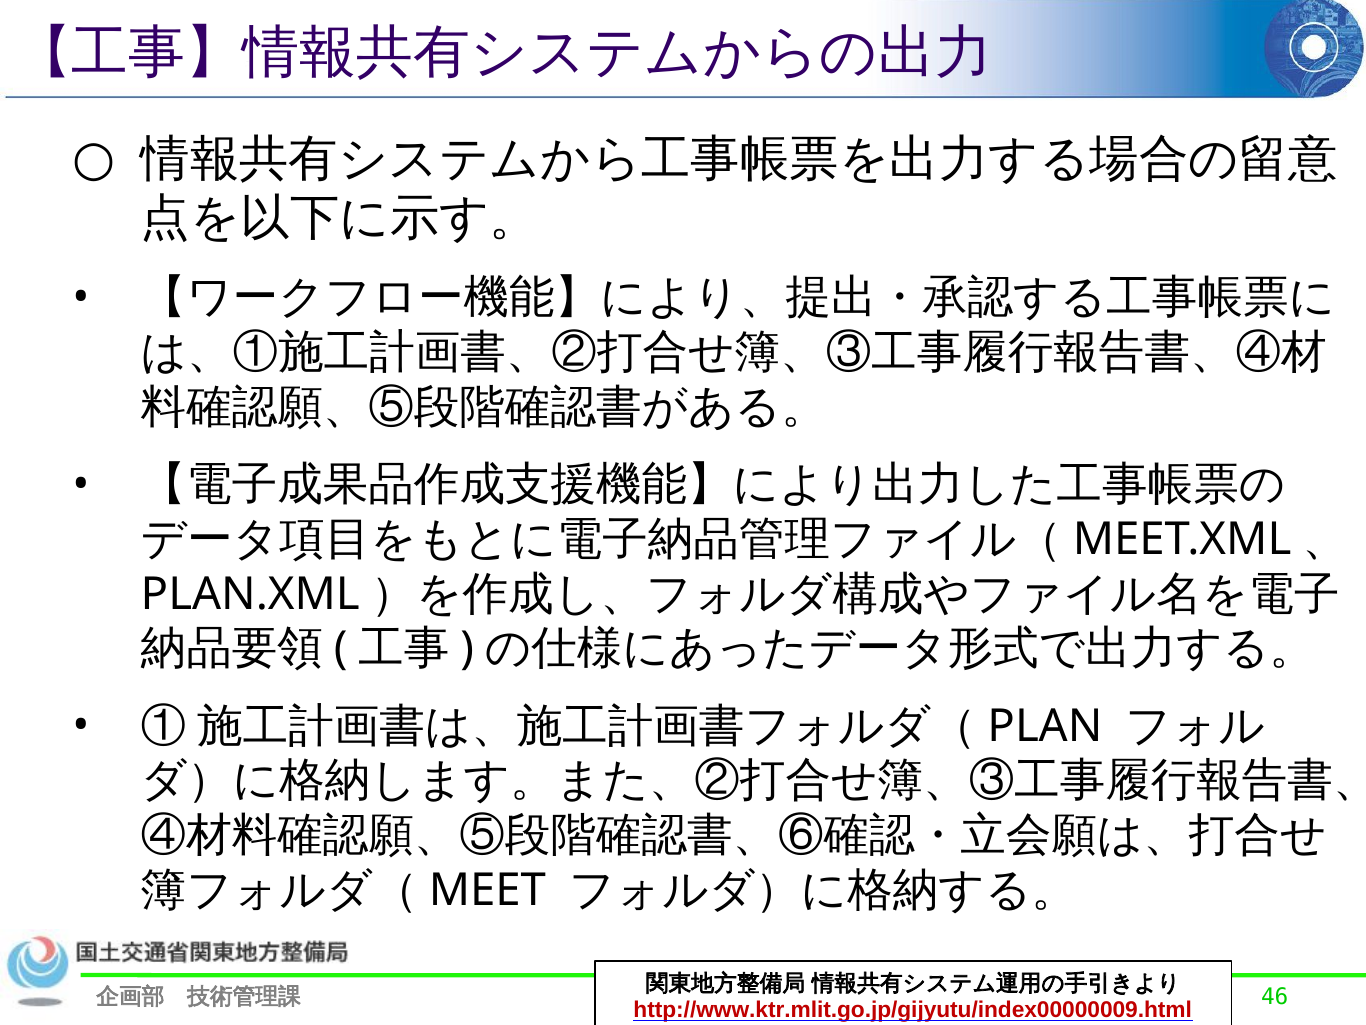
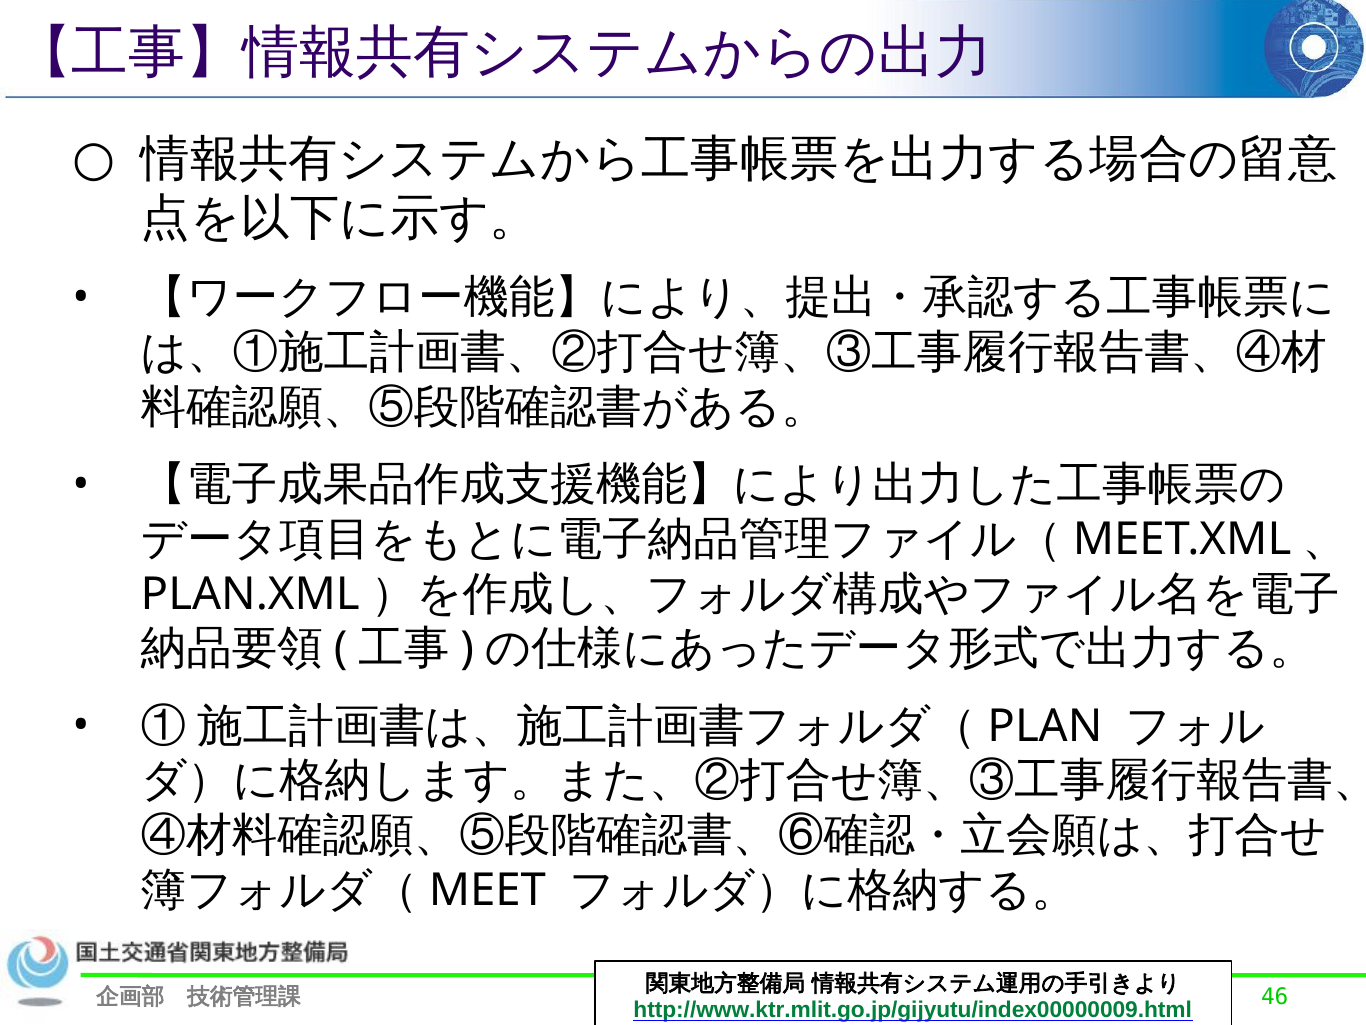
http://www.ktr.mlit.go.jp/gijyutu/index00000009.html colour: red -> green (913, 1010)
